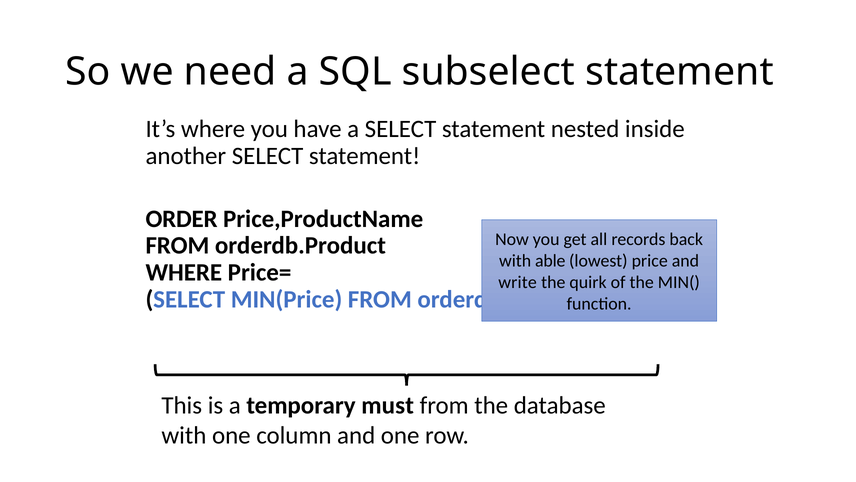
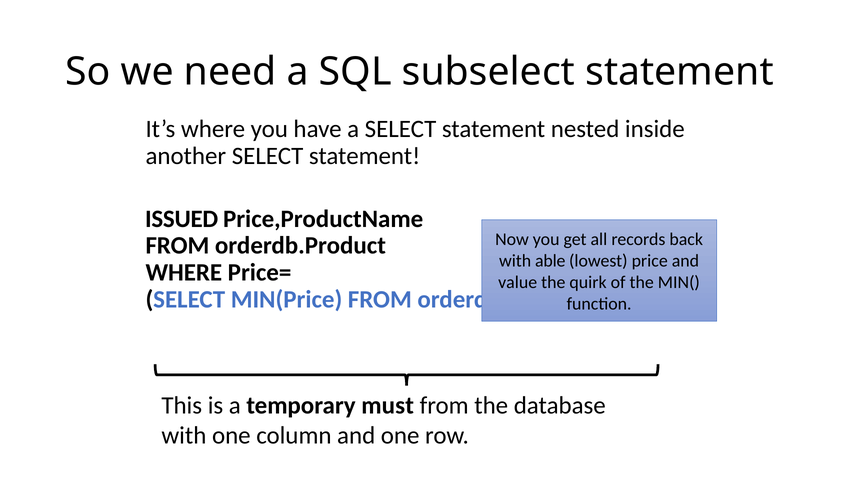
ORDER: ORDER -> ISSUED (182, 219)
write: write -> value (518, 282)
